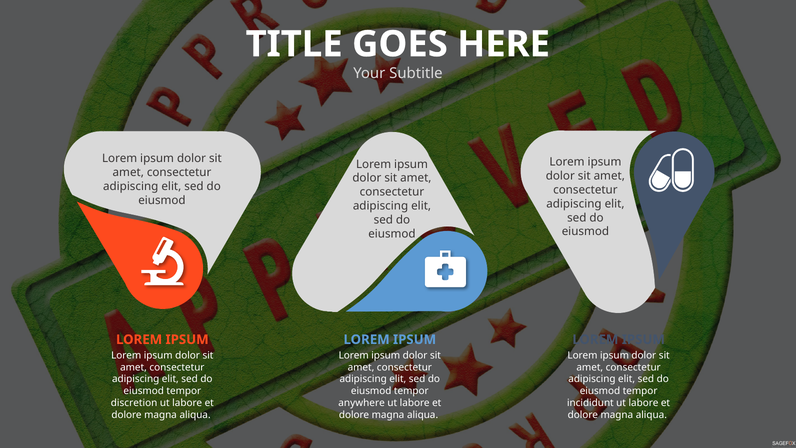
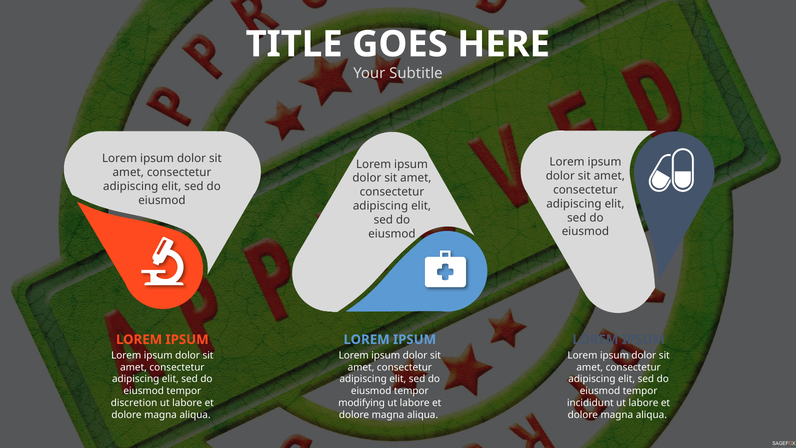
anywhere: anywhere -> modifying (362, 403)
